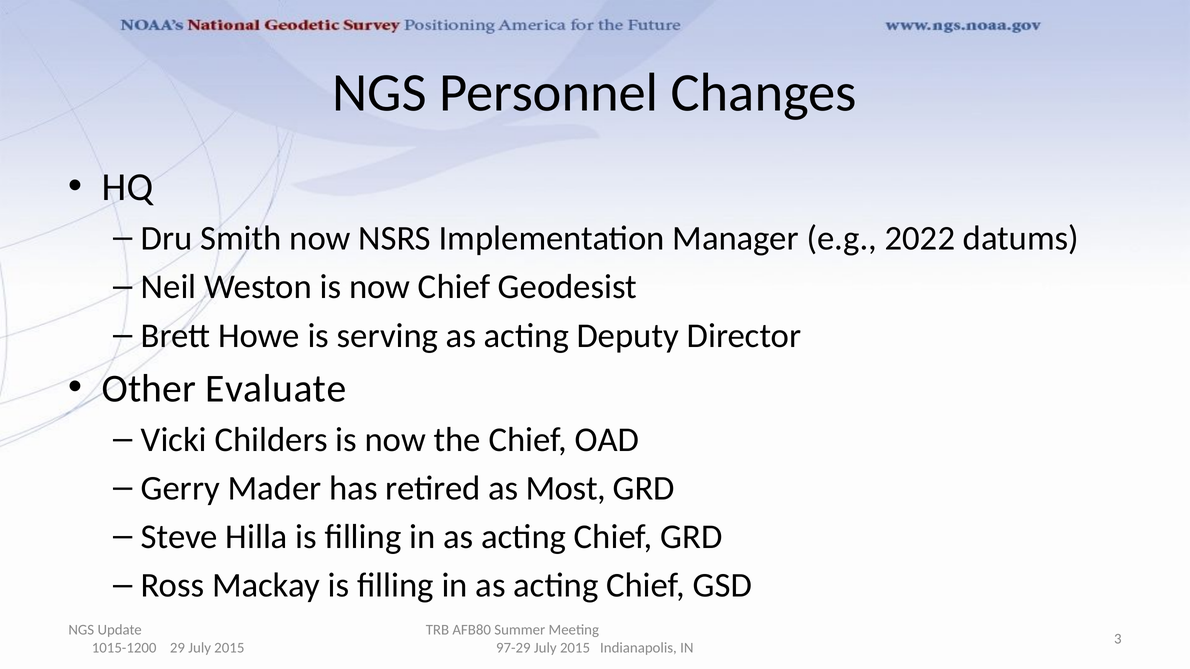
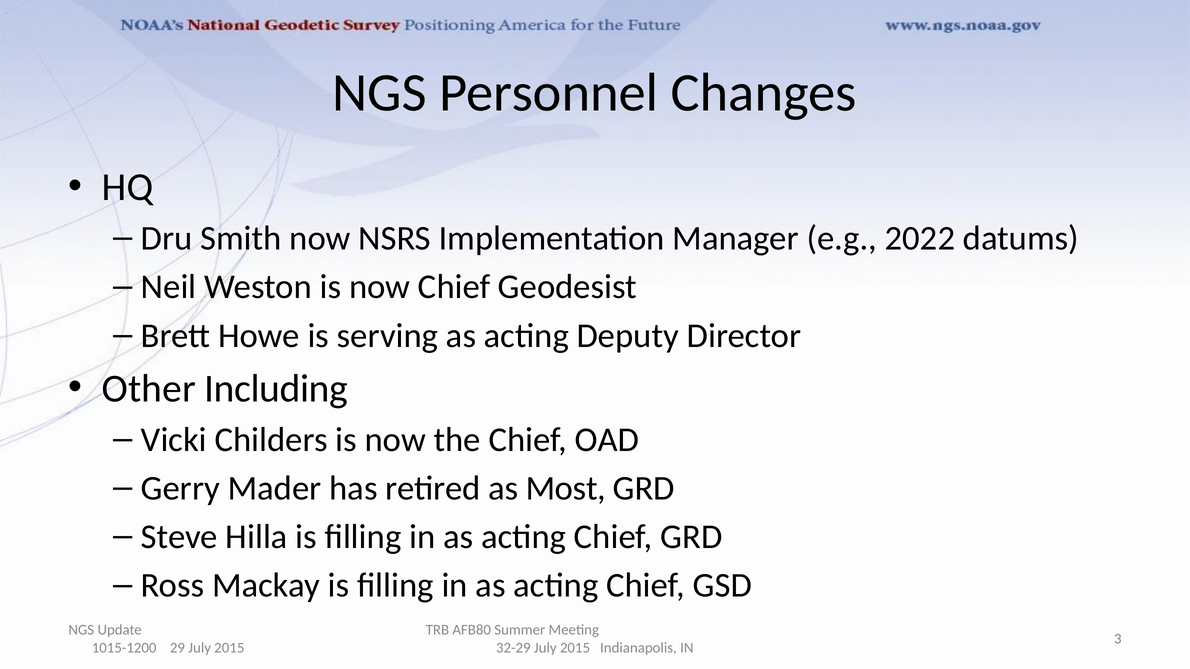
Evaluate: Evaluate -> Including (276, 389)
97-29: 97-29 -> 32-29 (513, 648)
